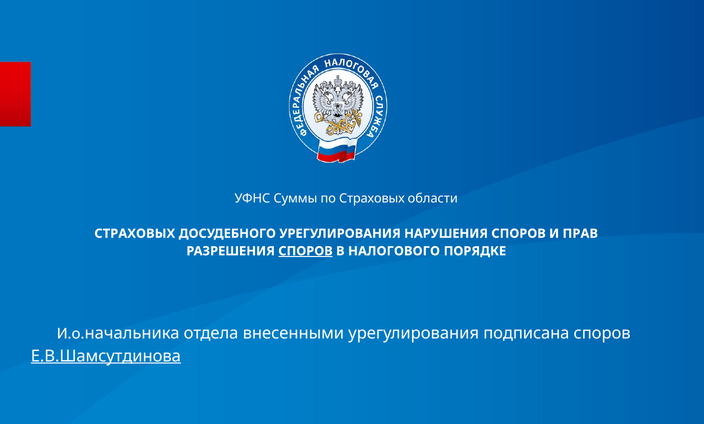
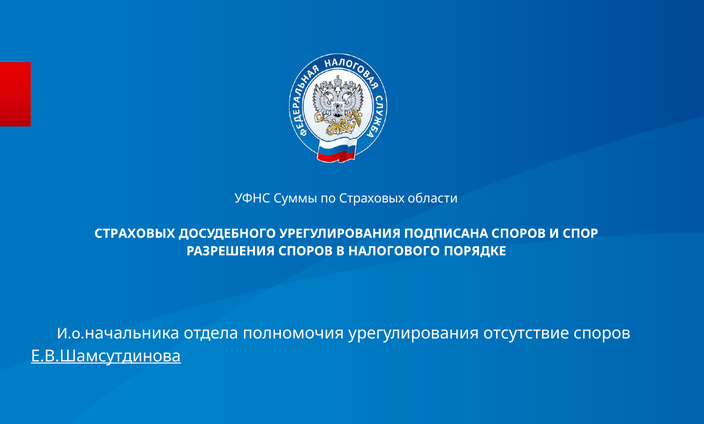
НАРУШЕНИЯ: НАРУШЕНИЯ -> ПОДПИСАНА (446, 233)
ПРАВ: ПРАВ -> СПОР (580, 233)
СПОРОВ underline: present -> none (305, 251)
внесенными: внесенными -> полномочия (293, 333)
подписана: подписана -> отсутствие (526, 333)
